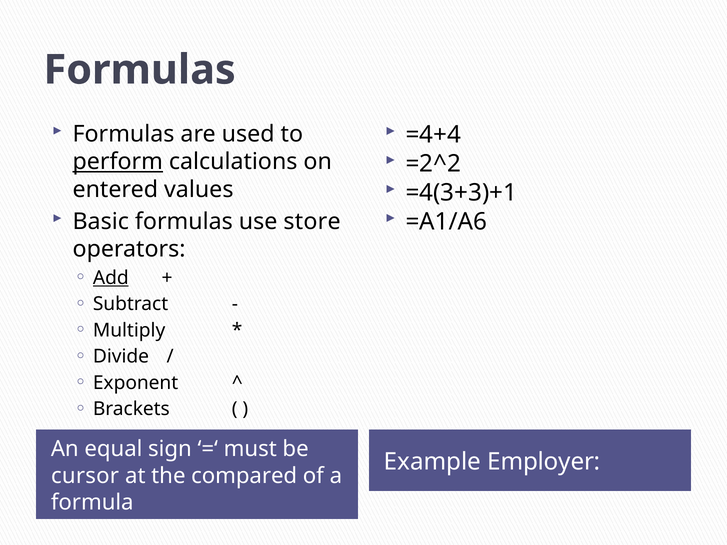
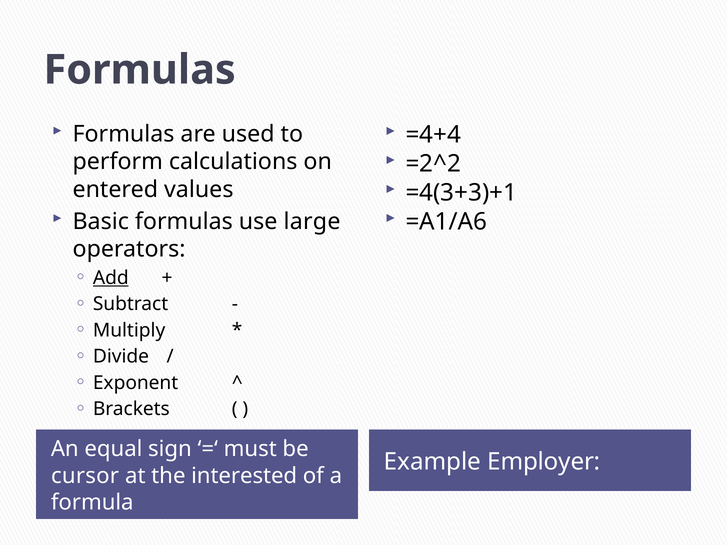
perform underline: present -> none (118, 162)
store: store -> large (312, 222)
compared: compared -> interested (244, 476)
